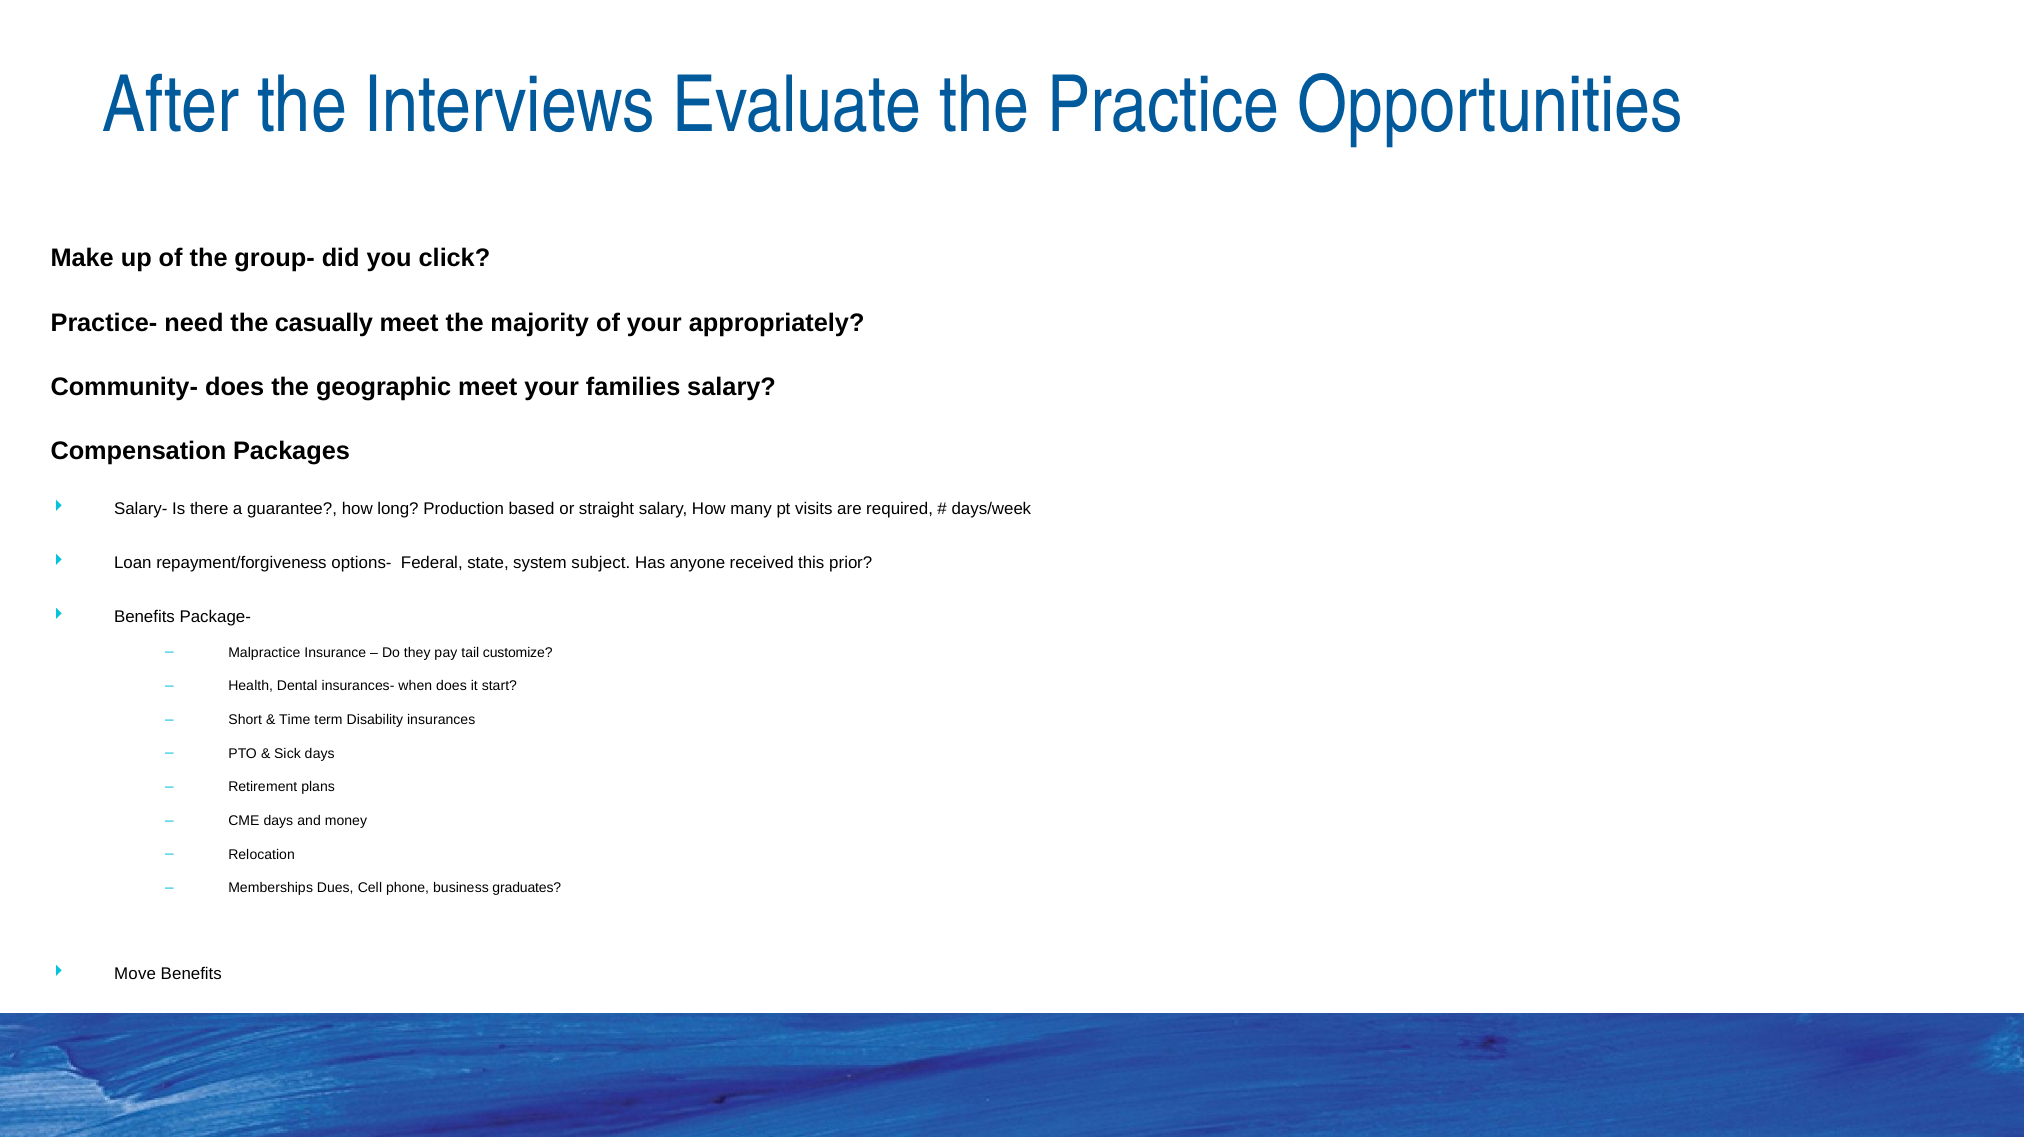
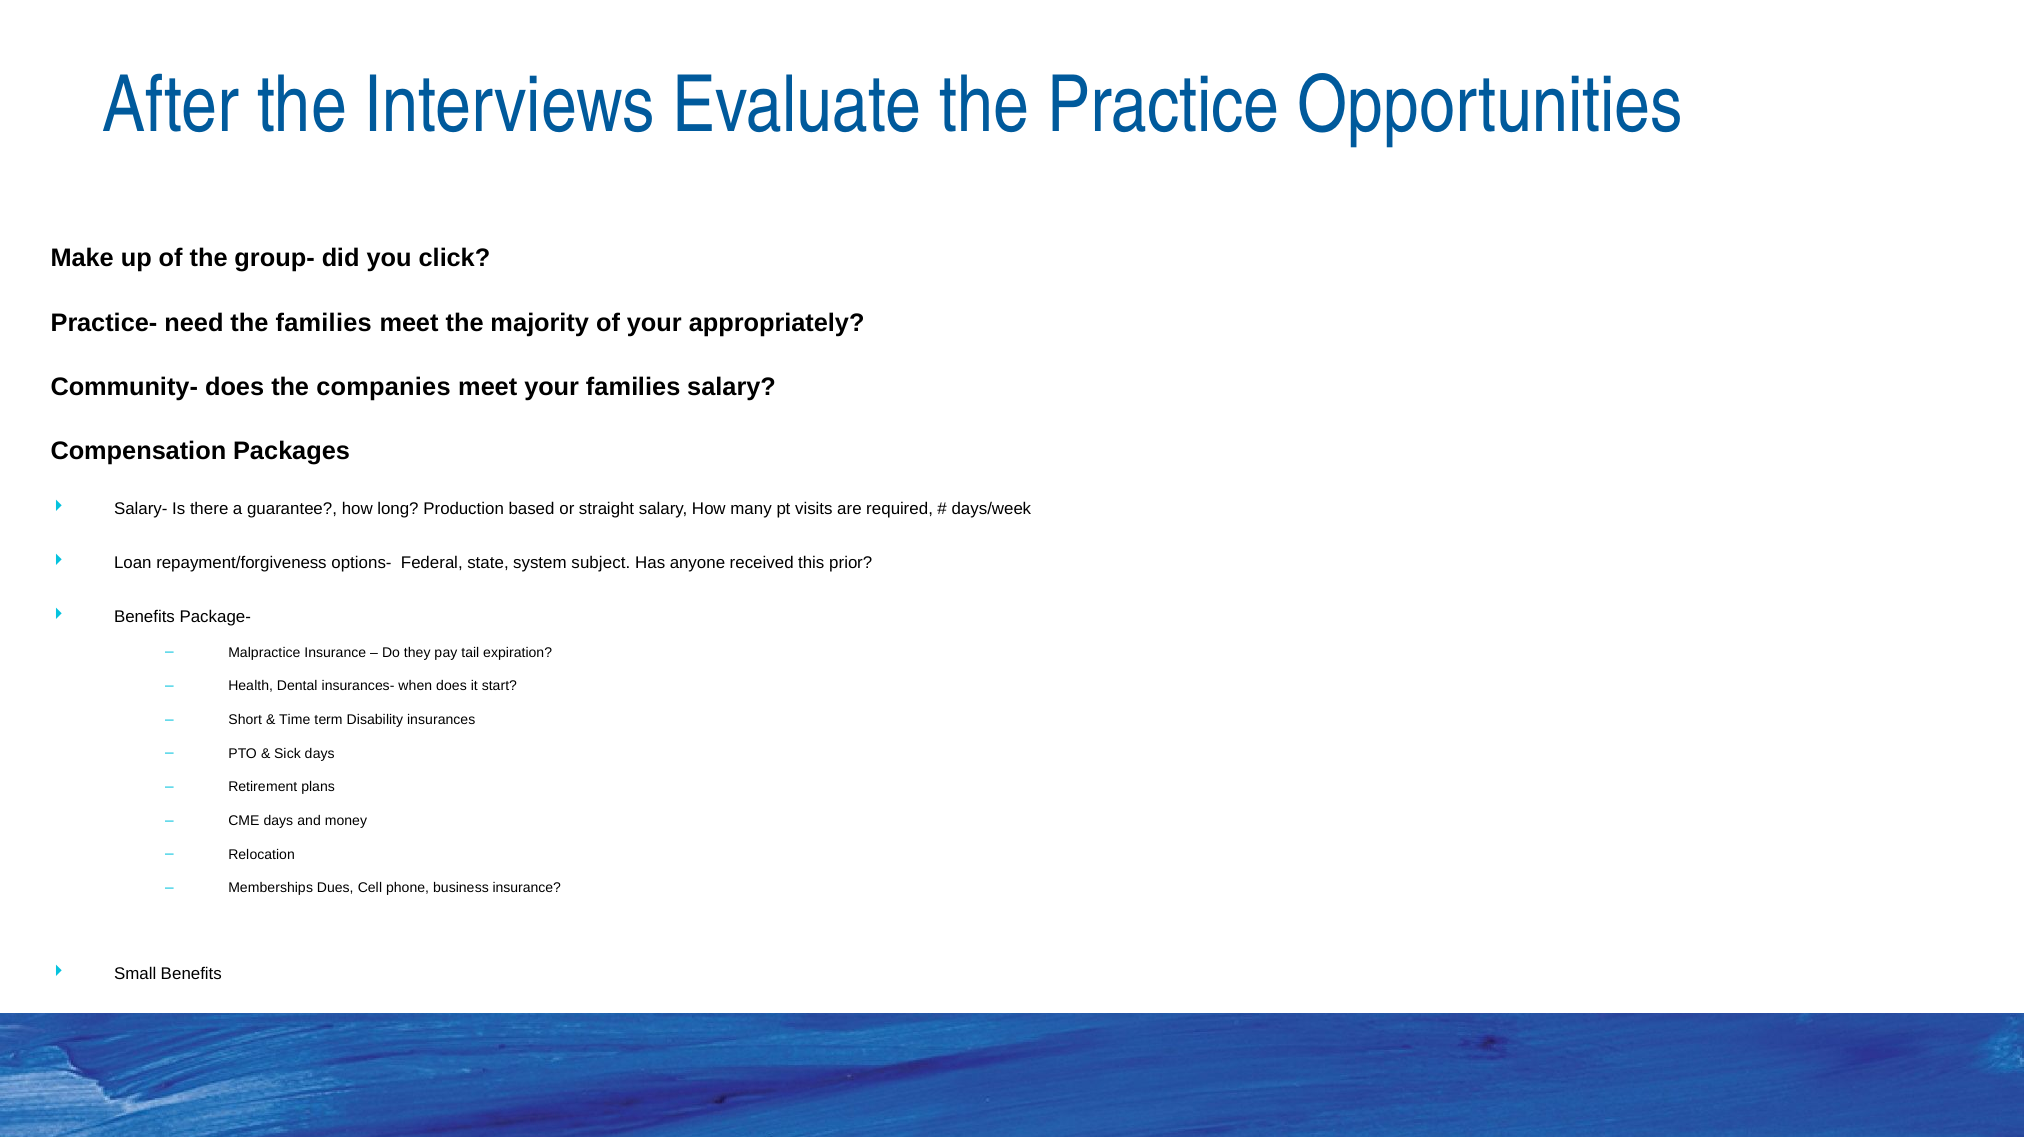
the casually: casually -> families (324, 323)
geographic: geographic -> companies (383, 387)
customize: customize -> expiration (518, 653)
business graduates: graduates -> insurance (527, 889)
Move: Move -> Small (135, 975)
